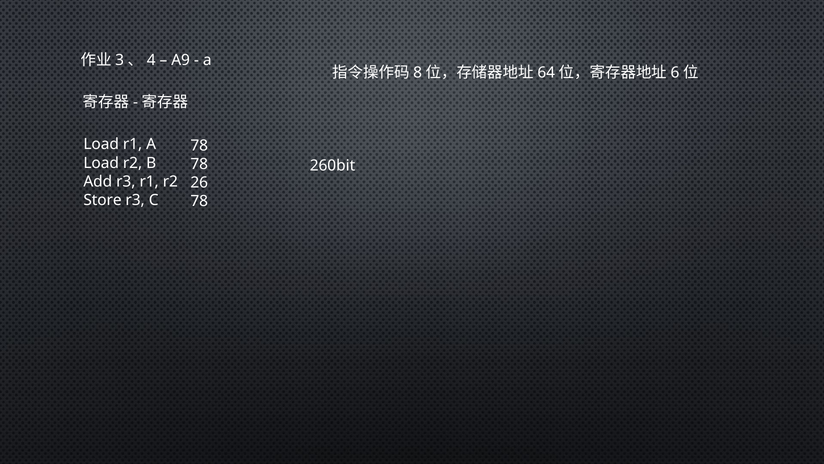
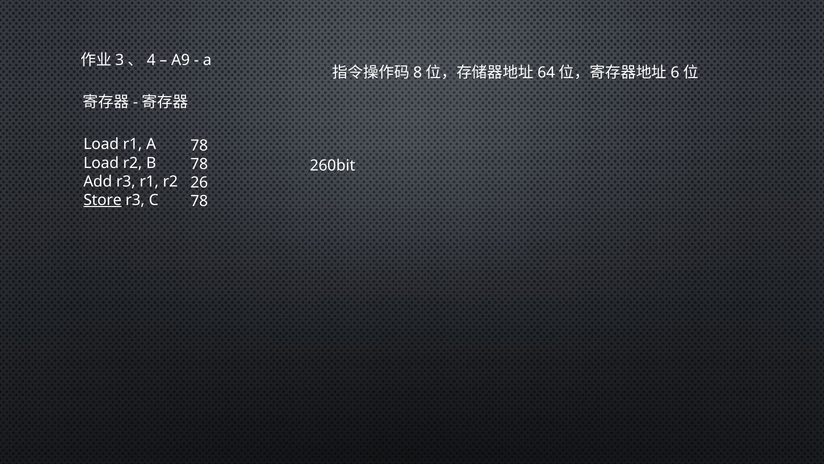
Store underline: none -> present (102, 200)
